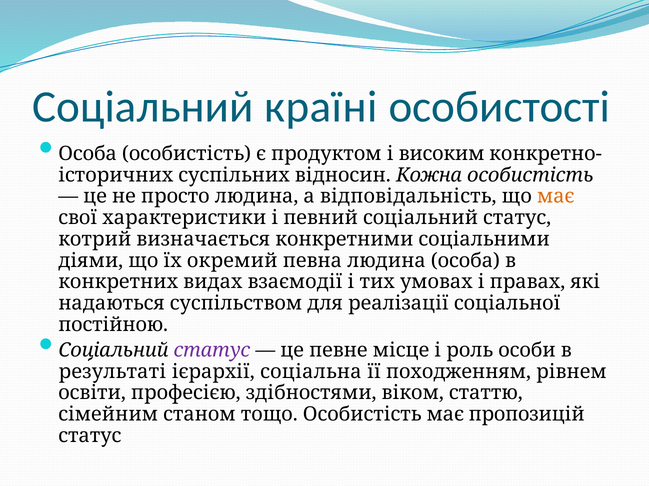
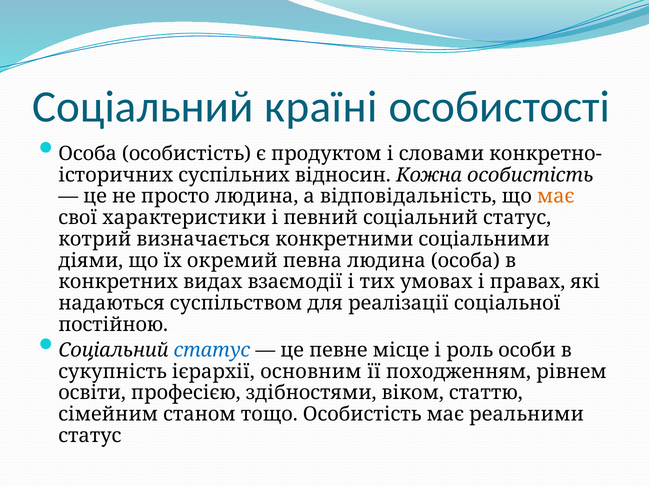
високим: високим -> словами (441, 154)
статус colour: purple -> blue (212, 351)
результаті: результаті -> сукупність (113, 372)
соціальна: соціальна -> основним (311, 372)
пропозицій: пропозицій -> реальними (526, 415)
